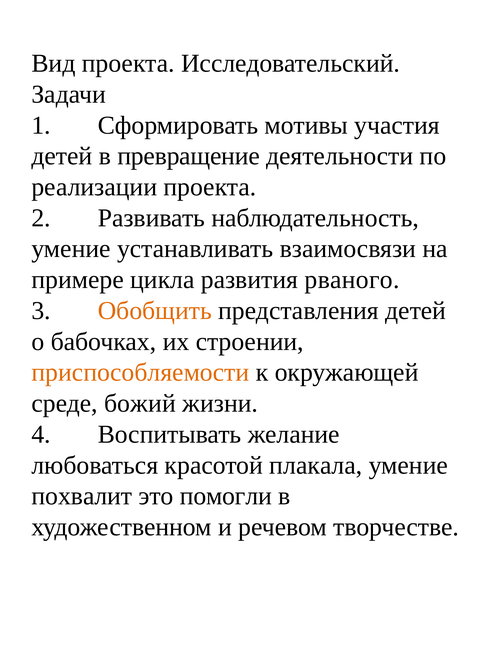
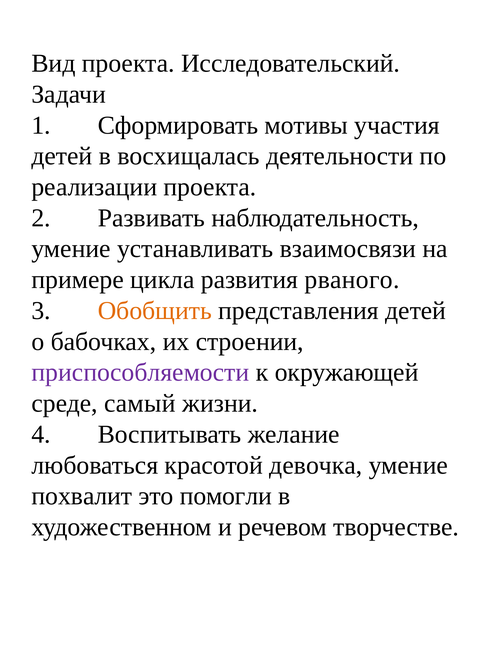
превращение: превращение -> восхищалась (188, 156)
приспособляемости colour: orange -> purple (140, 373)
божий: божий -> самый (140, 404)
плакала: плакала -> девочка (316, 466)
